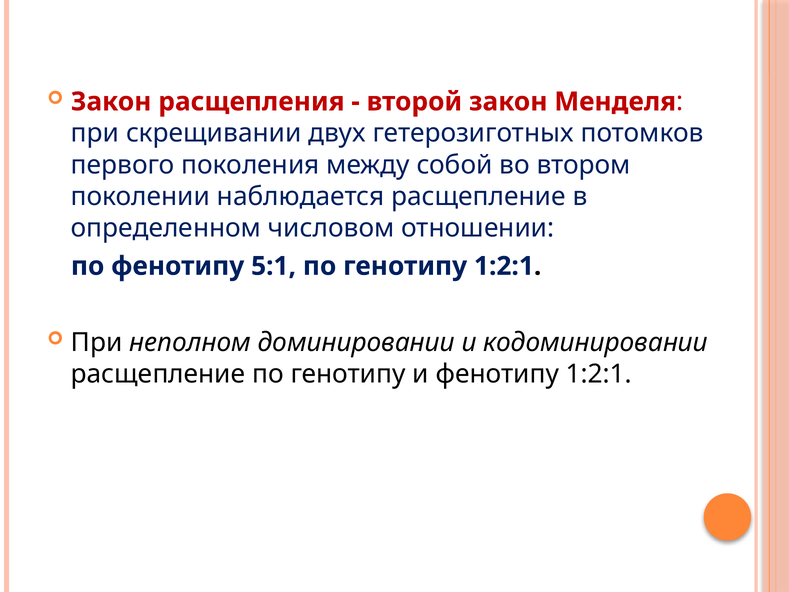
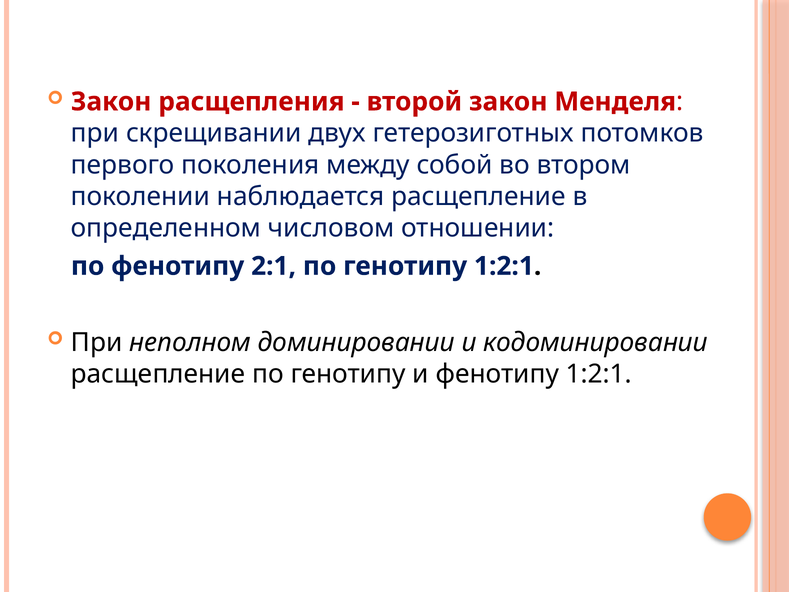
5:1: 5:1 -> 2:1 (274, 266)
